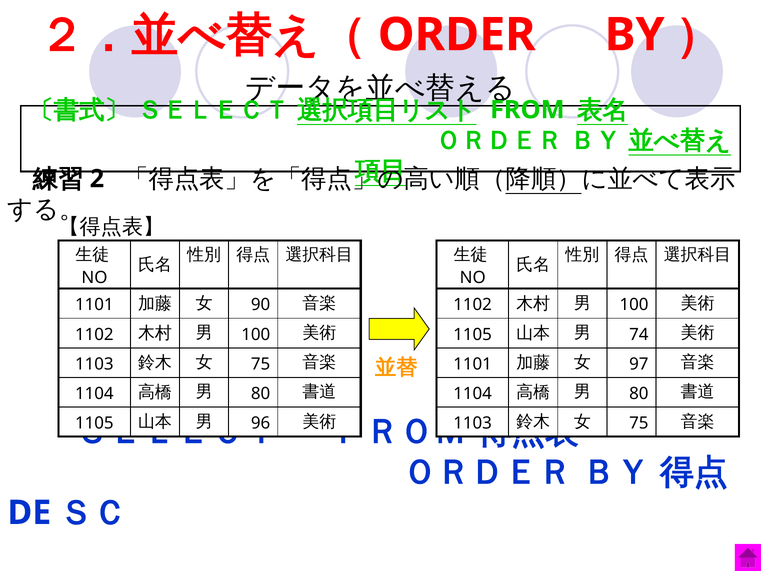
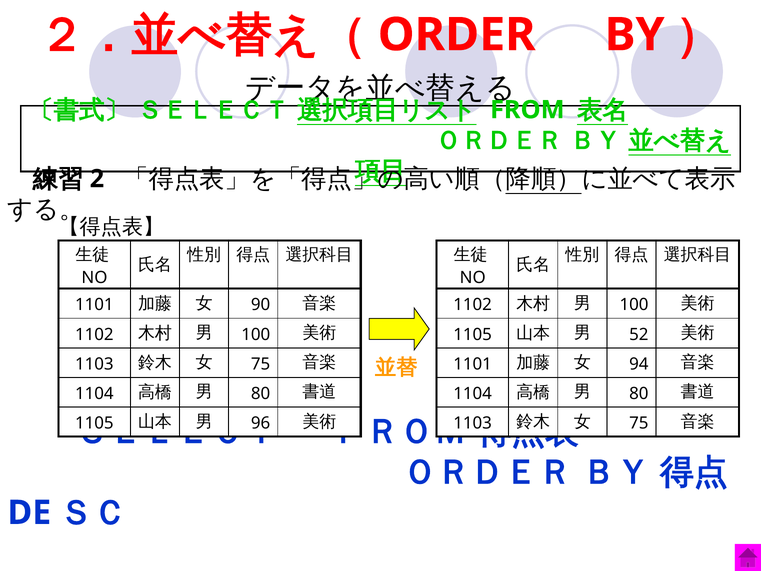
74: 74 -> 52 (639, 334)
97: 97 -> 94 (639, 364)
